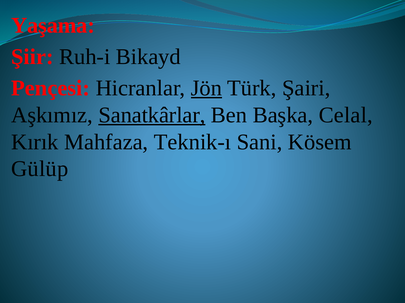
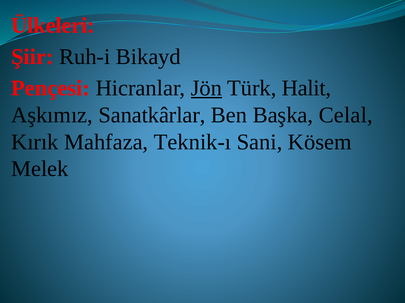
Yaşama: Yaşama -> Ülkeleri (53, 25)
Şairi: Şairi -> Halit (306, 88)
Sanatkârlar underline: present -> none (152, 115)
Gülüp: Gülüp -> Melek (40, 169)
